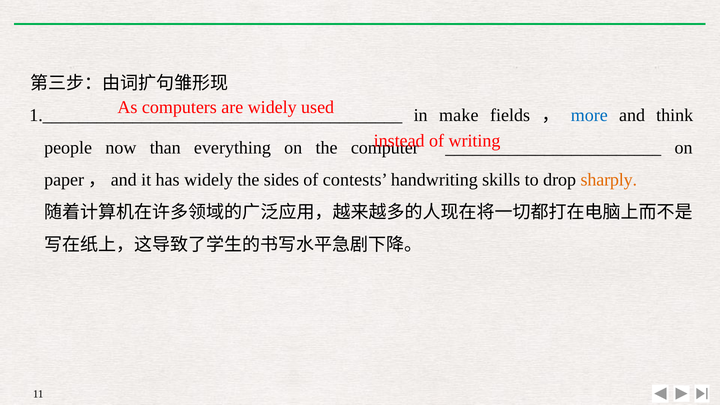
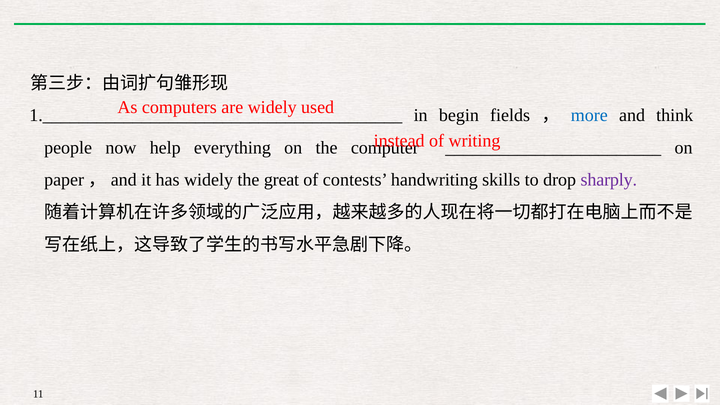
make: make -> begin (459, 115)
than: than -> help (165, 148)
sides: sides -> great (281, 180)
sharply colour: orange -> purple (609, 180)
